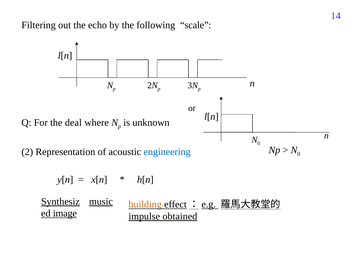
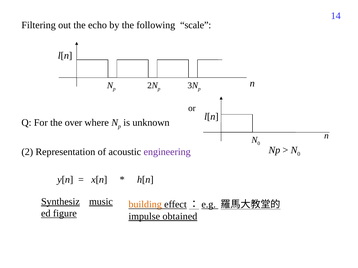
deal: deal -> over (73, 123)
engineering colour: blue -> purple (167, 152)
image: image -> figure (65, 214)
